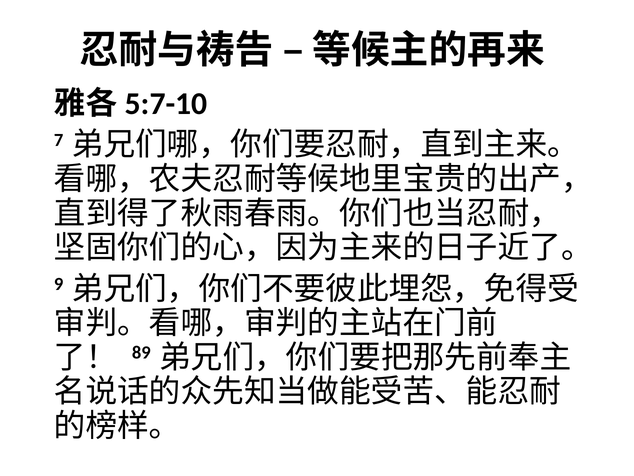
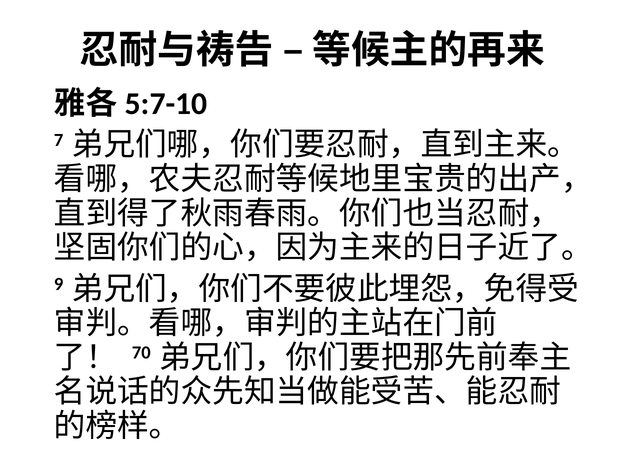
89: 89 -> 70 (141, 352)
